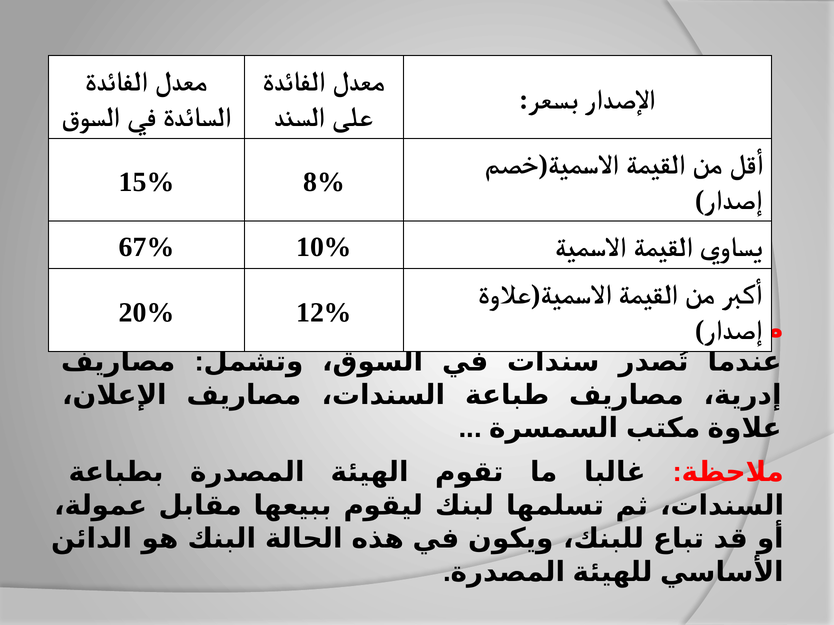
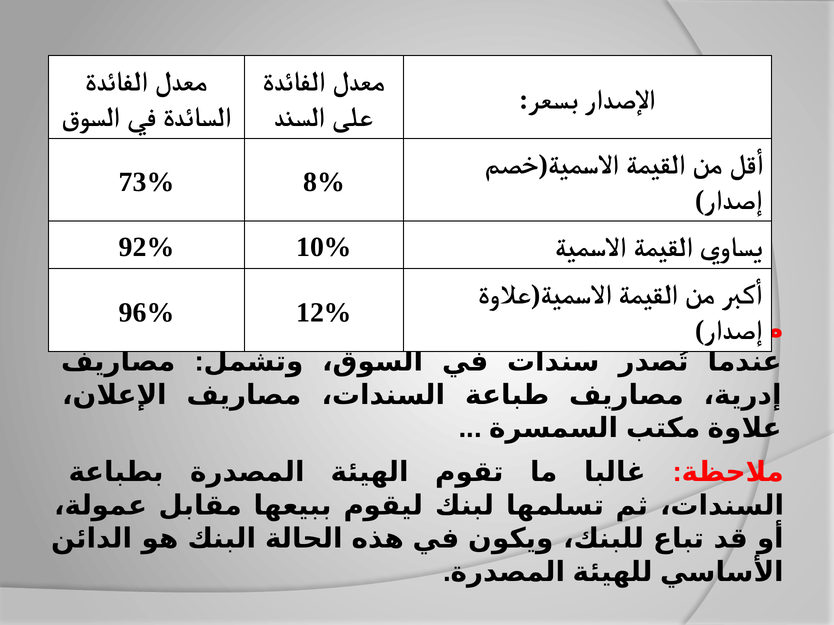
15%: 15% -> 73% (147, 182)
67%: 67% -> 92% (147, 248)
20%: 20% -> 96% (147, 313)
